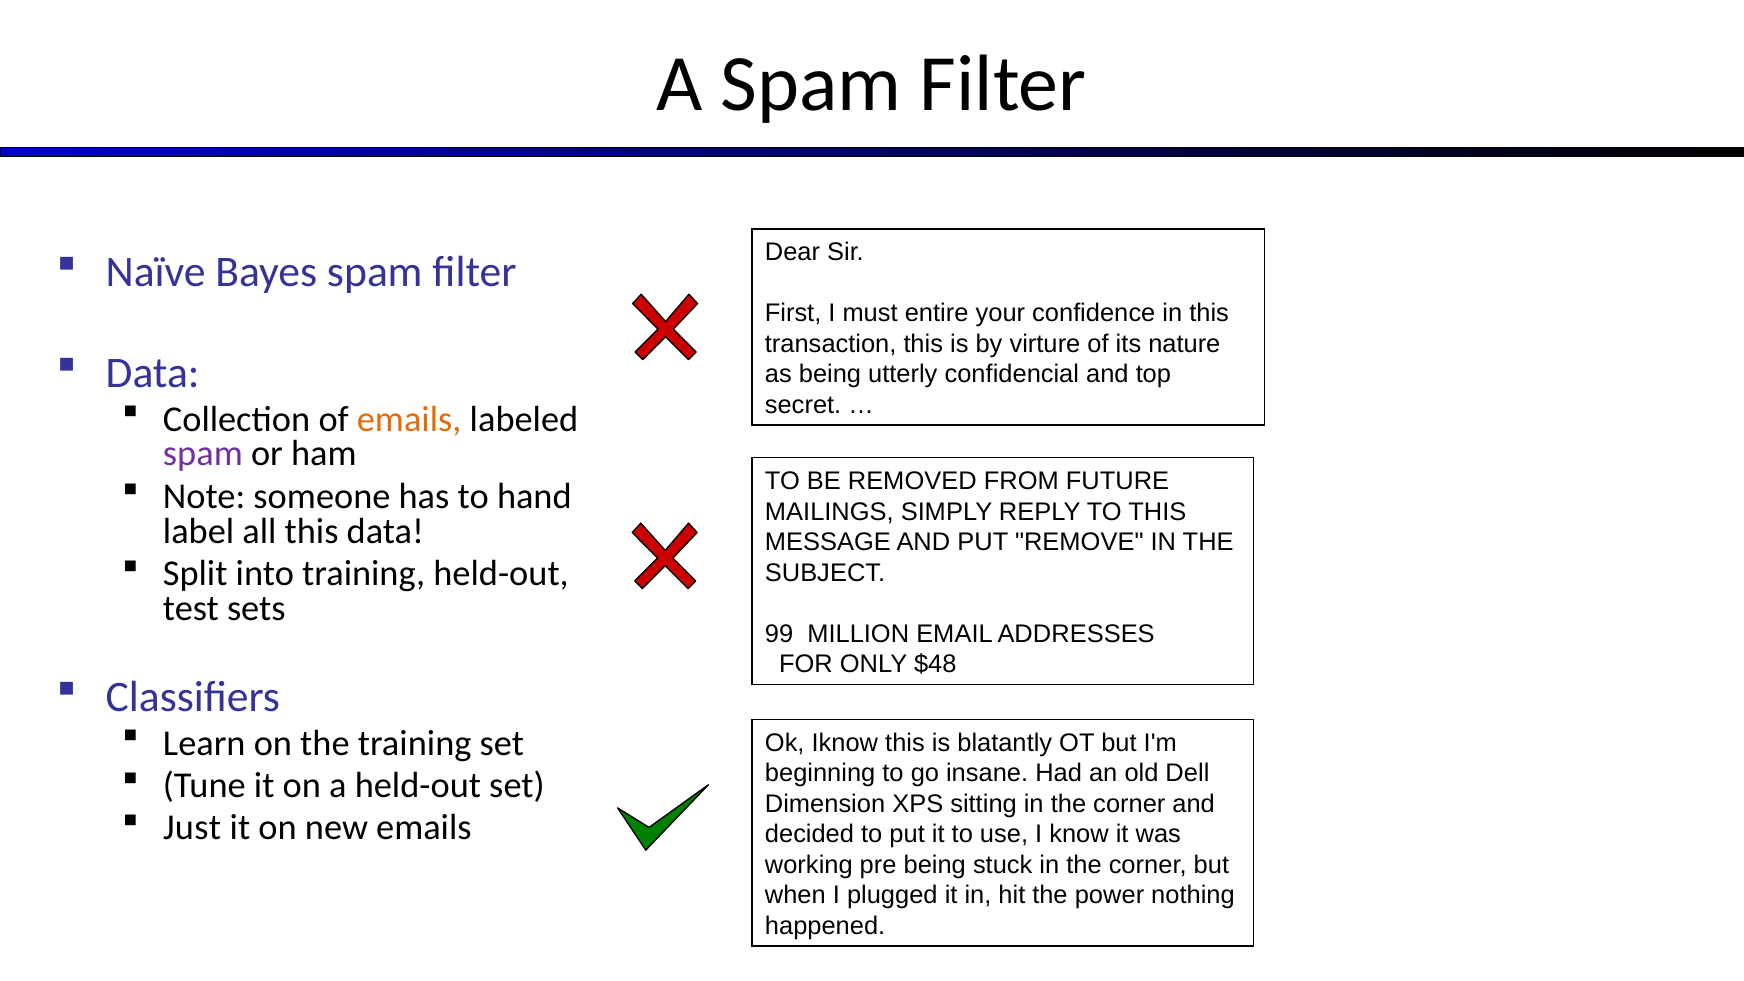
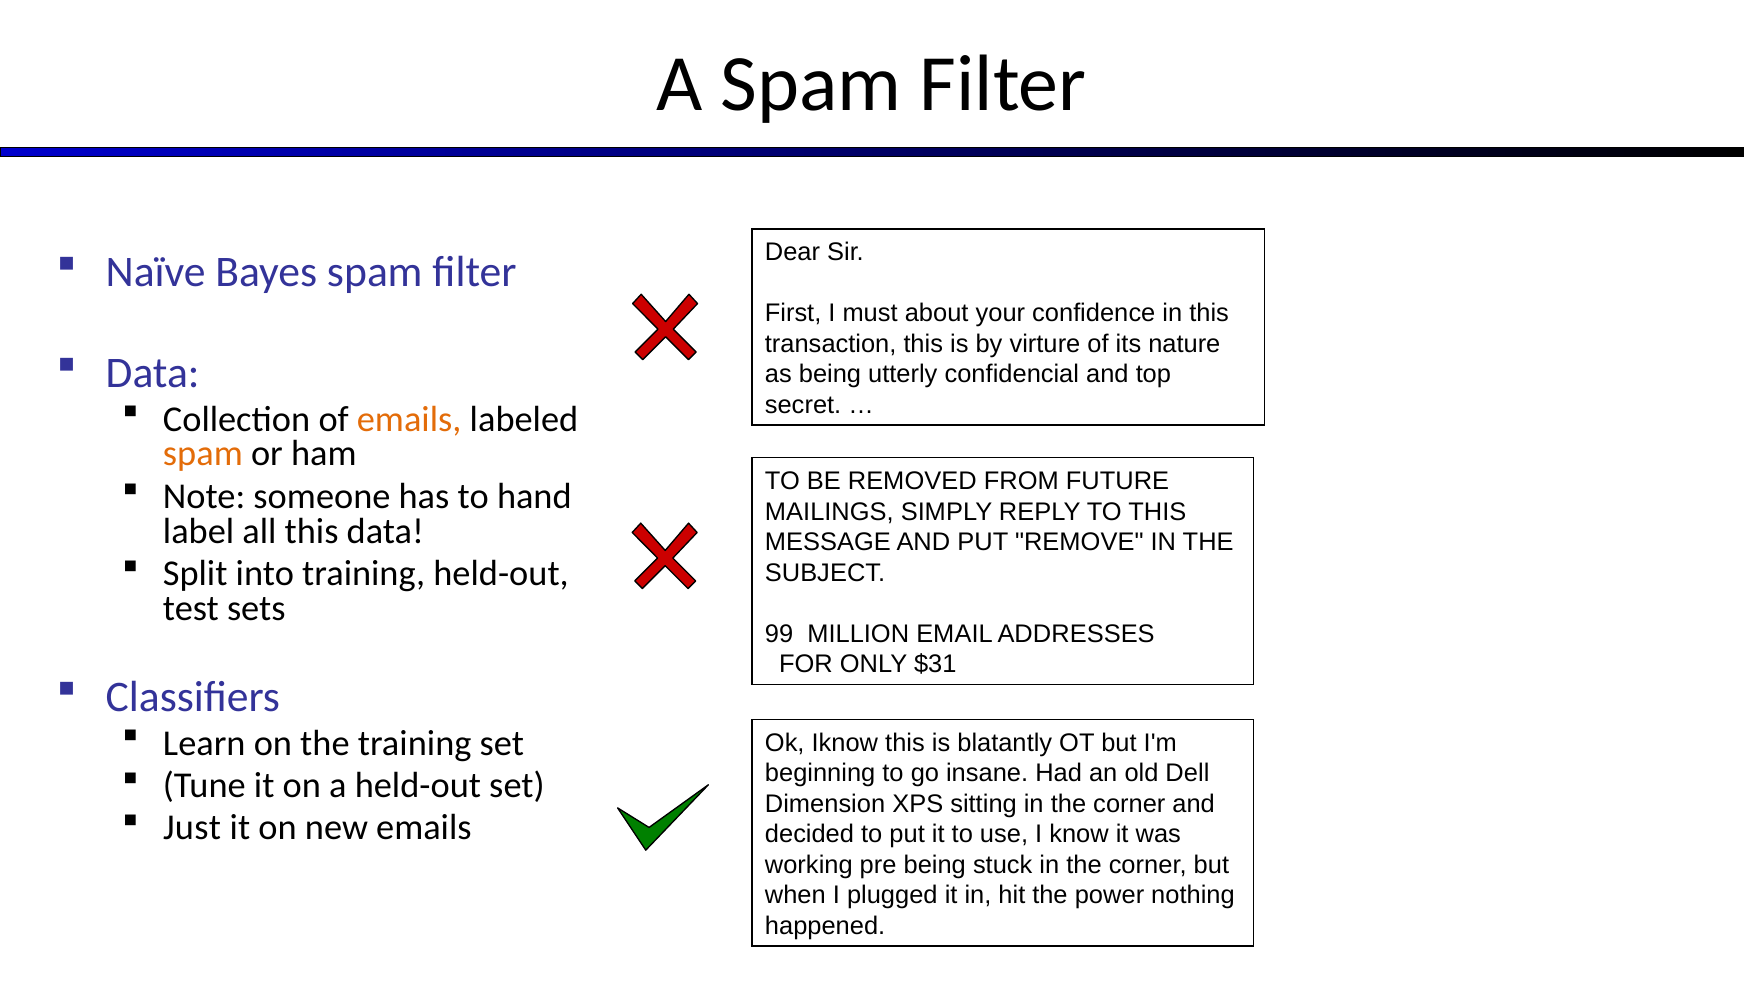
entire: entire -> about (937, 313)
spam colour: purple -> orange (203, 454)
$48: $48 -> $31 (935, 664)
